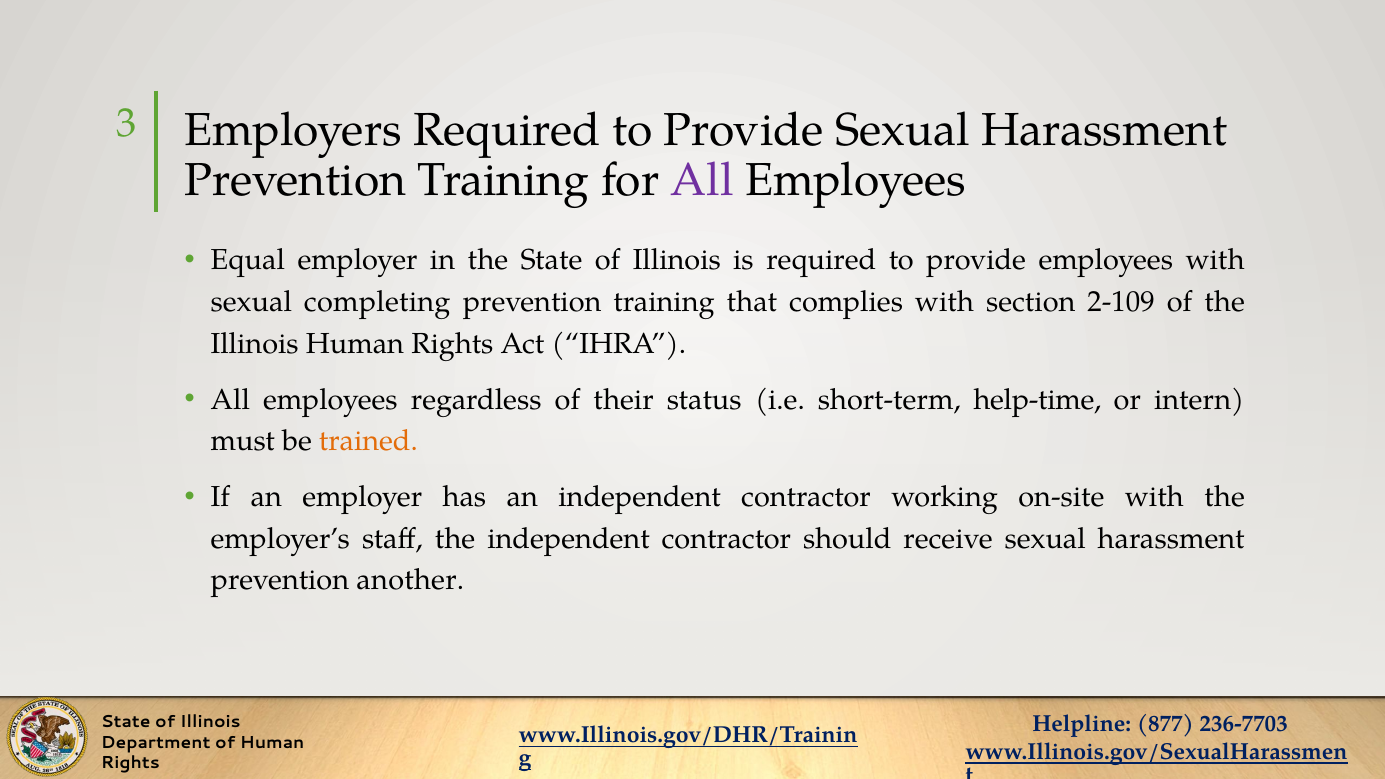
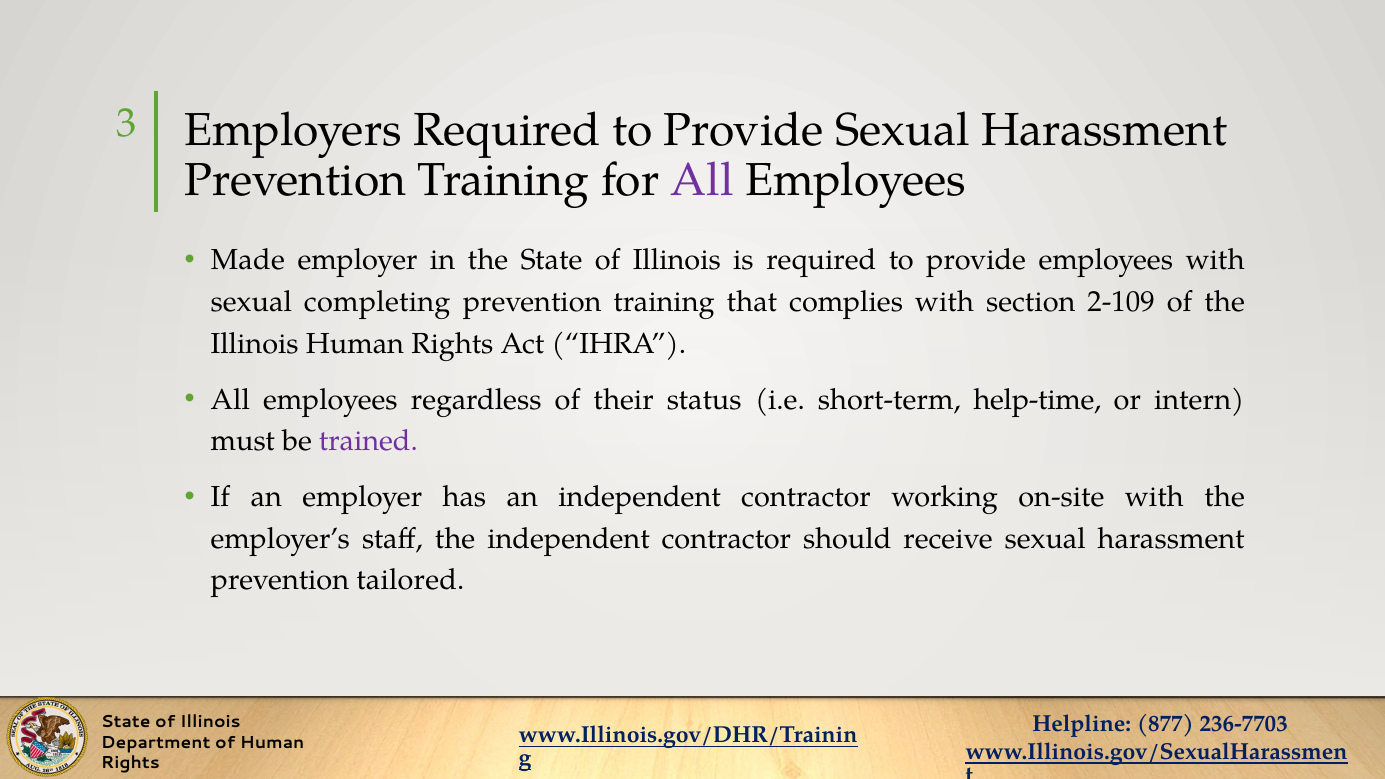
Equal: Equal -> Made (248, 260)
trained colour: orange -> purple (368, 441)
another: another -> tailored (410, 580)
